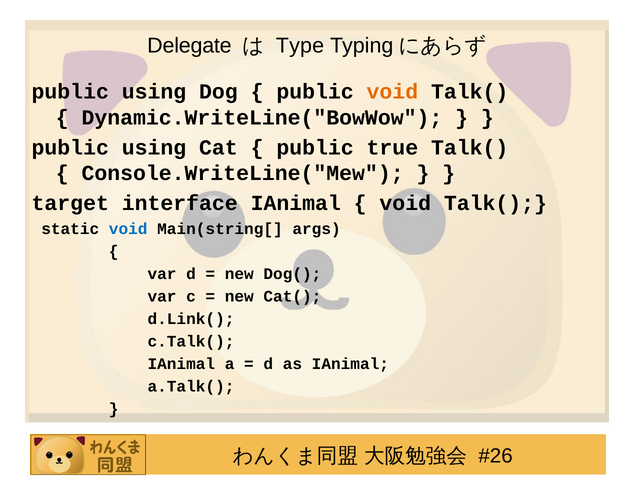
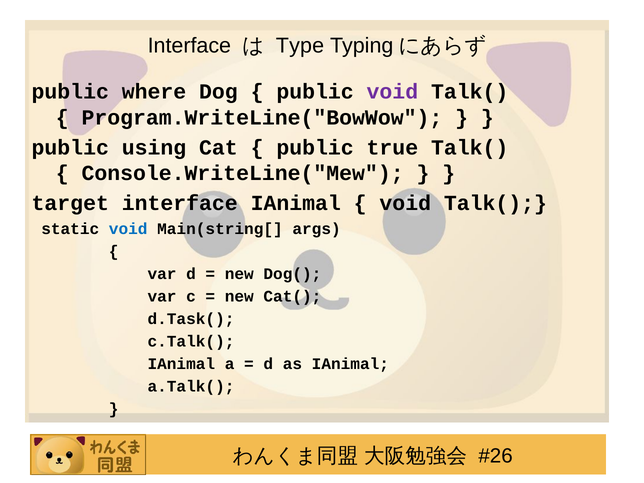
Delegate: Delegate -> Interface (189, 46)
using: using -> where (154, 92)
void colour: orange -> purple (392, 92)
Dynamic.WriteLine("BowWow: Dynamic.WriteLine("BowWow -> Program.WriteLine("BowWow (262, 118)
d.Link(: d.Link( -> d.Task( (191, 319)
